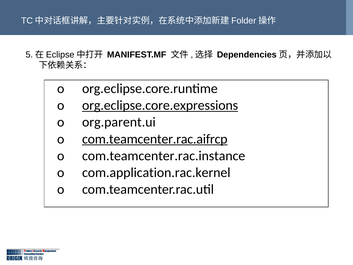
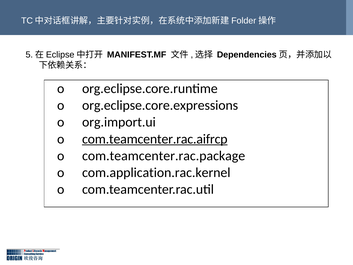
org.eclipse.core.expressions underline: present -> none (160, 105)
org.parent.ui: org.parent.ui -> org.import.ui (119, 122)
com.teamcenter.rac.instance: com.teamcenter.rac.instance -> com.teamcenter.rac.package (164, 156)
